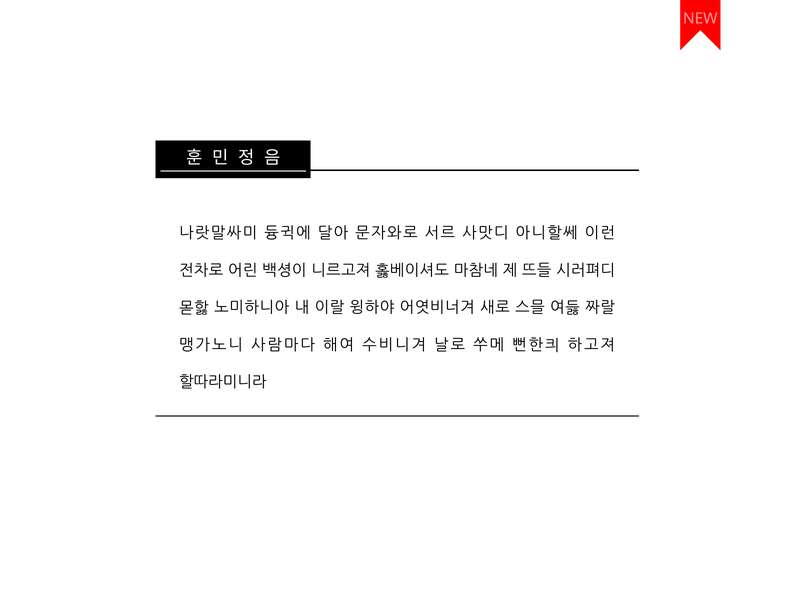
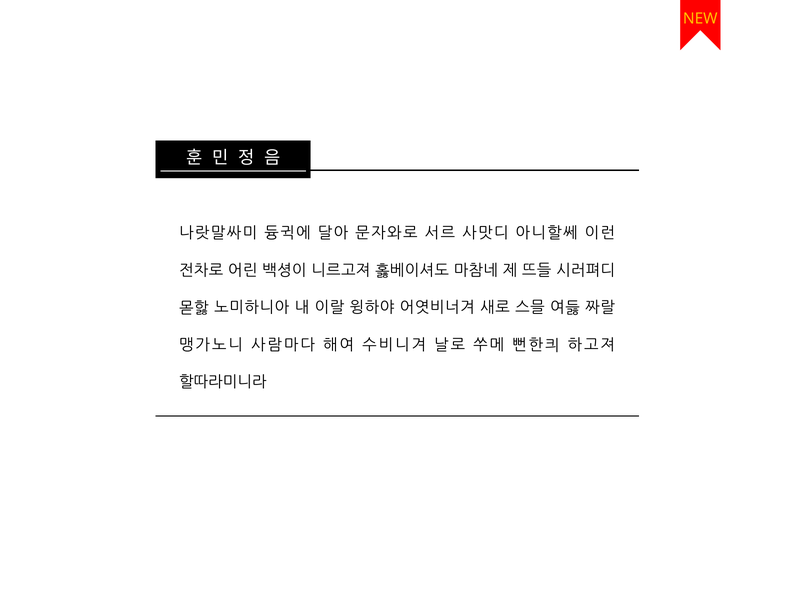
NEW colour: pink -> yellow (700, 19)
